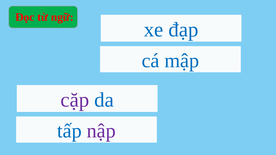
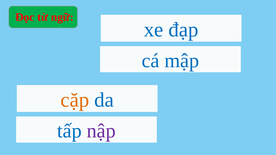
cặp colour: purple -> orange (75, 100)
